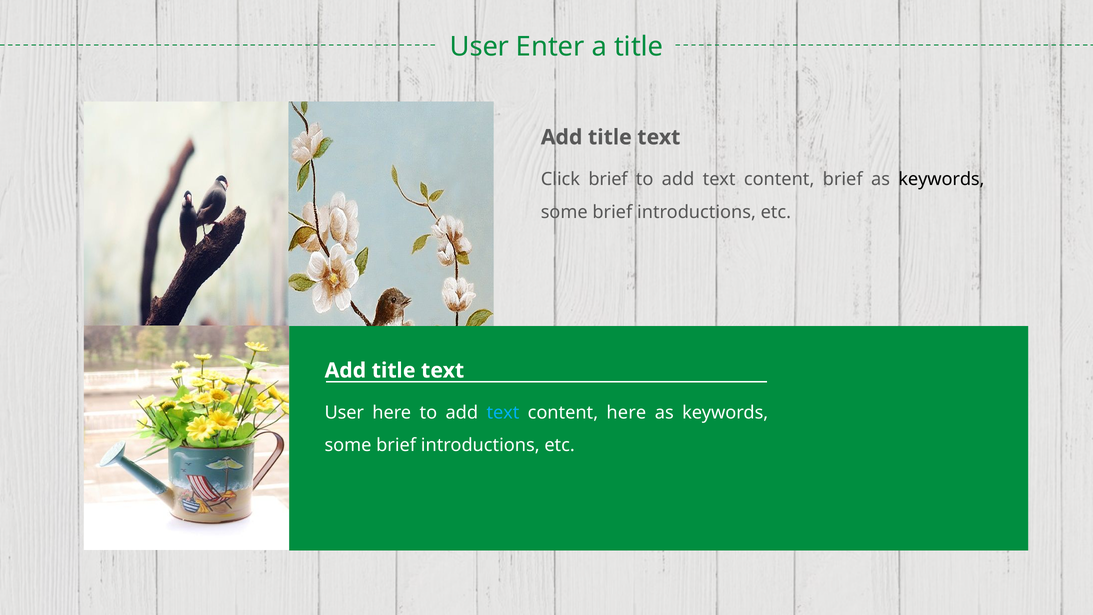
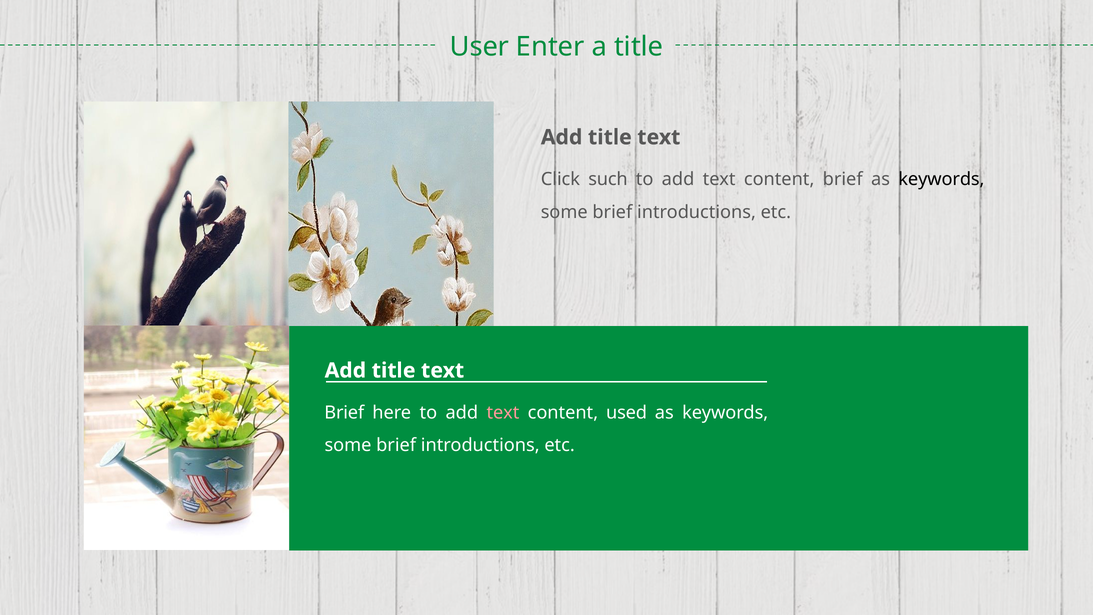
Click brief: brief -> such (608, 179)
User: User -> Brief (344, 412)
text colour: light blue -> pink (503, 412)
content here: here -> used (627, 412)
